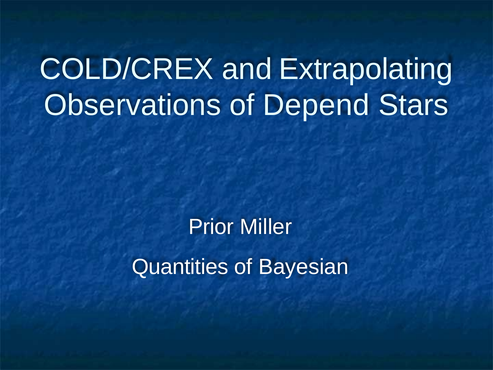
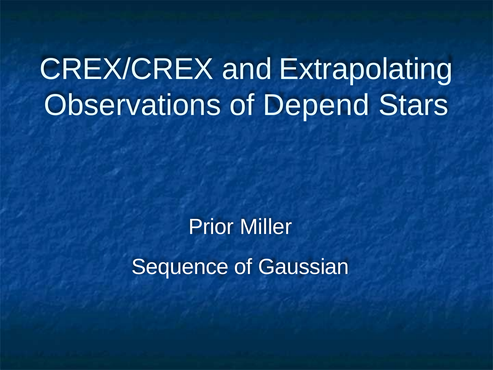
COLD/CREX: COLD/CREX -> CREX/CREX (127, 69)
Quantities: Quantities -> Sequence (180, 267)
Bayesian: Bayesian -> Gaussian (304, 267)
